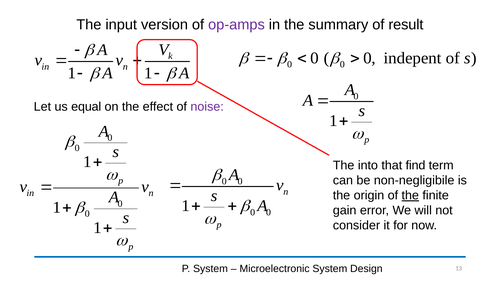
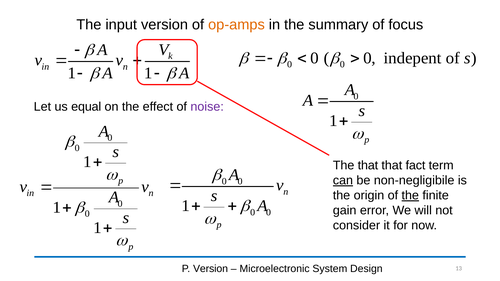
op-amps colour: purple -> orange (236, 25)
result: result -> focus (406, 25)
The into: into -> that (368, 166)
find: find -> fact (416, 166)
can underline: none -> present (343, 181)
P System: System -> Version (211, 269)
